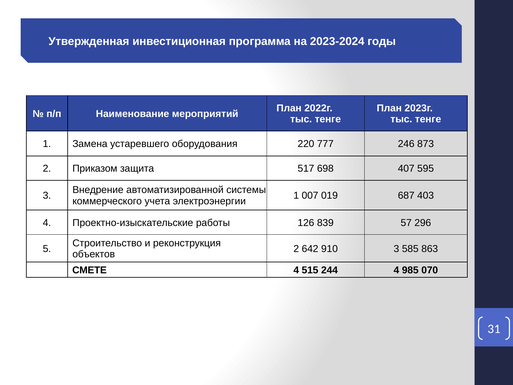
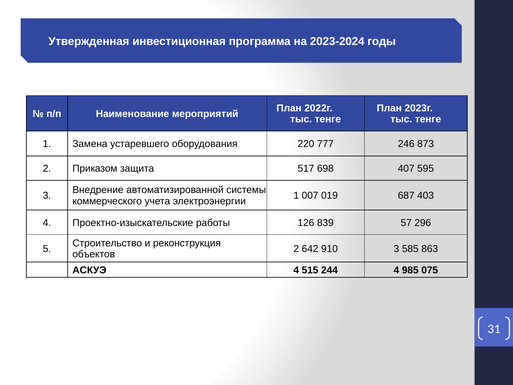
СМЕТЕ: СМЕТЕ -> АСКУЭ (89, 270)
070: 070 -> 075 (430, 270)
